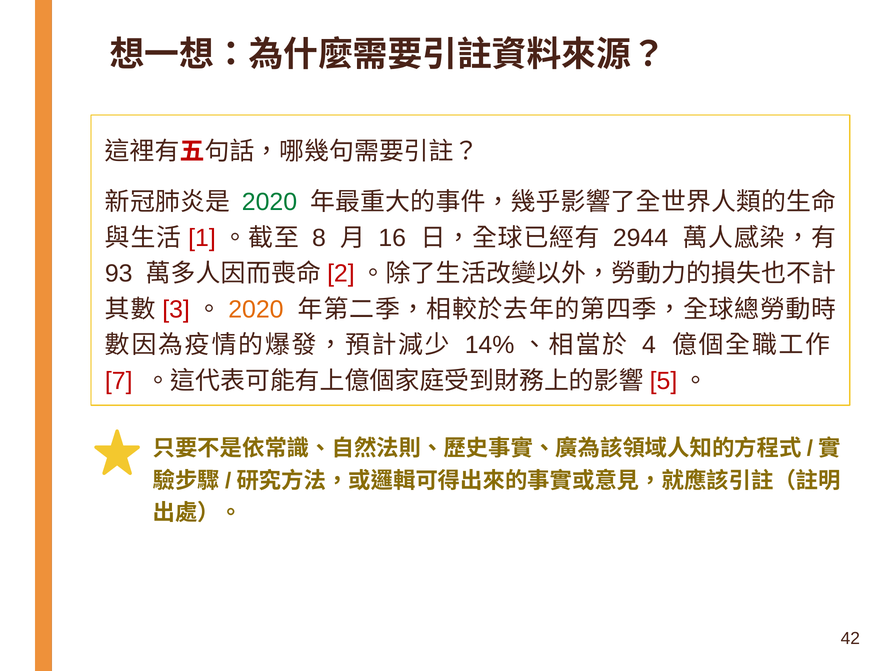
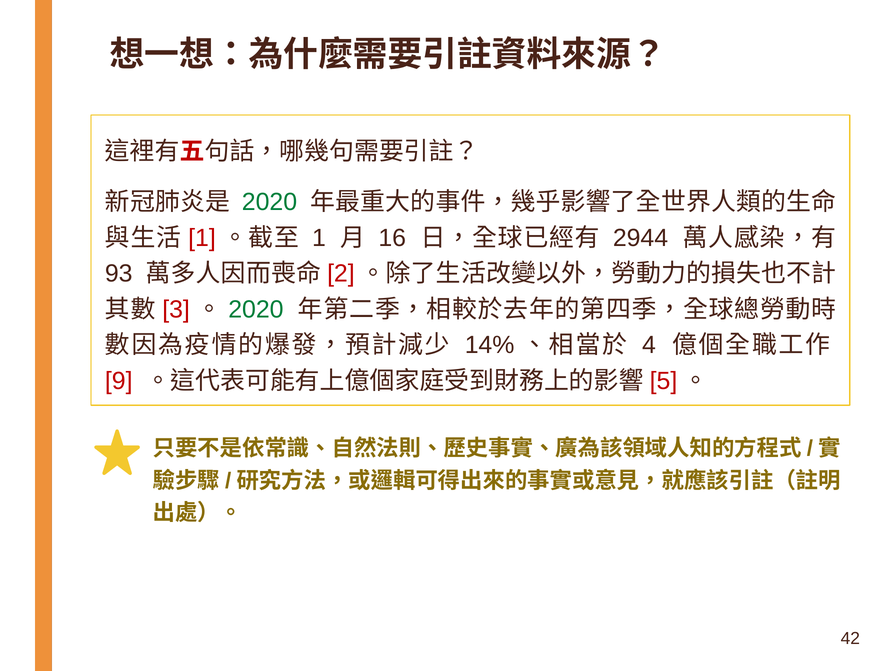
8: 8 -> 1 (319, 238)
2020 colour: orange -> green (256, 310)
7: 7 -> 9 (119, 381)
